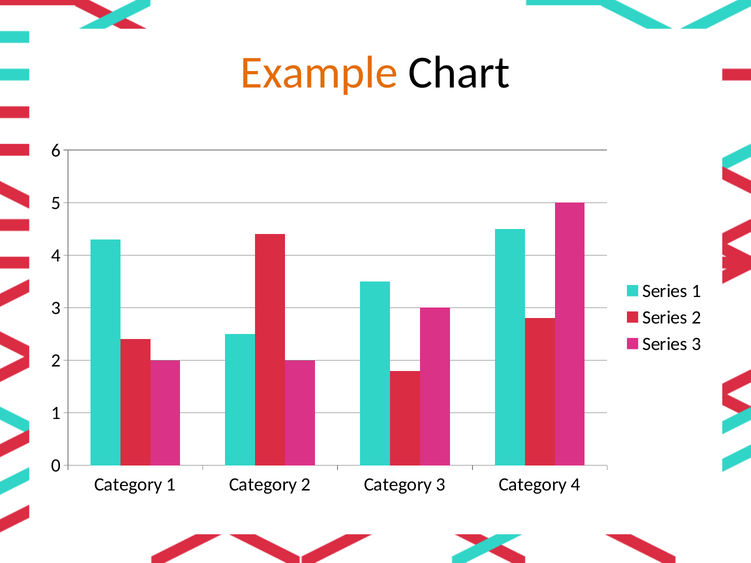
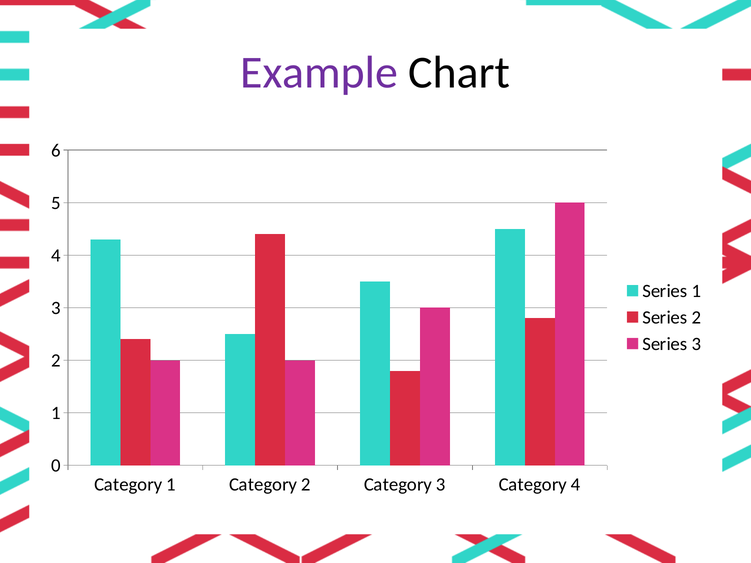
Example colour: orange -> purple (319, 73)
